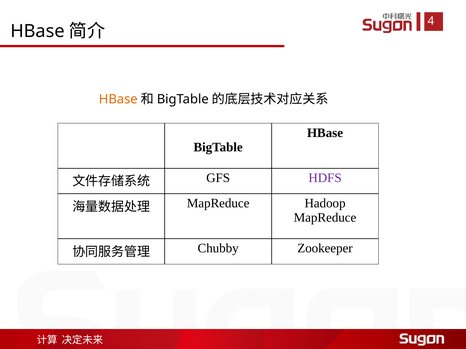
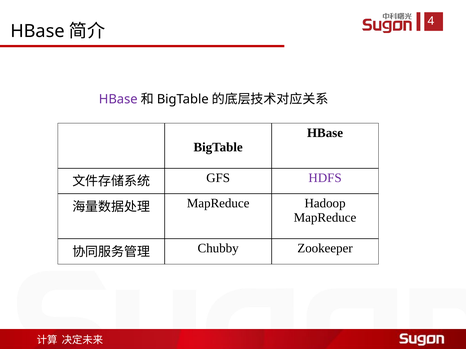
HBase colour: orange -> purple (118, 99)
